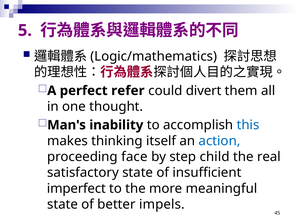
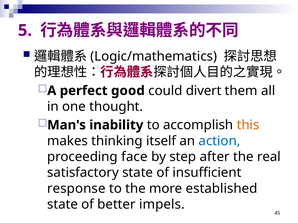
refer: refer -> good (128, 91)
this colour: blue -> orange (248, 125)
child: child -> after (215, 157)
imperfect: imperfect -> response (76, 189)
meaningful: meaningful -> established (222, 189)
